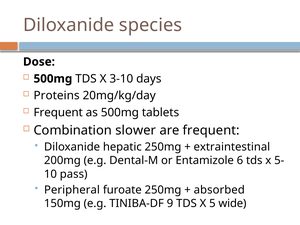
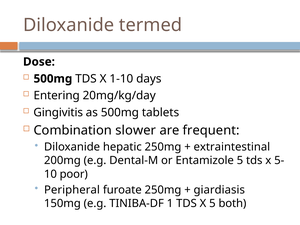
species: species -> termed (151, 25)
3-10: 3-10 -> 1-10 (121, 79)
Proteins: Proteins -> Entering (57, 96)
Frequent: Frequent -> Gingivitis (58, 113)
Entamizole 6: 6 -> 5 (240, 161)
pass: pass -> poor (74, 174)
absorbed: absorbed -> giardiasis (219, 190)
9: 9 -> 1 (170, 203)
wide: wide -> both (232, 203)
